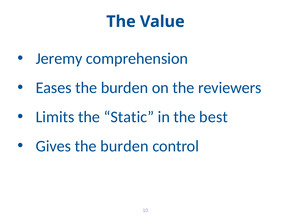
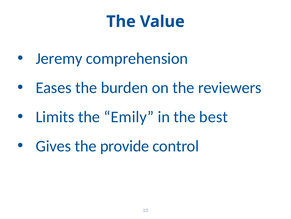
Static: Static -> Emily (129, 117)
Gives the burden: burden -> provide (125, 146)
